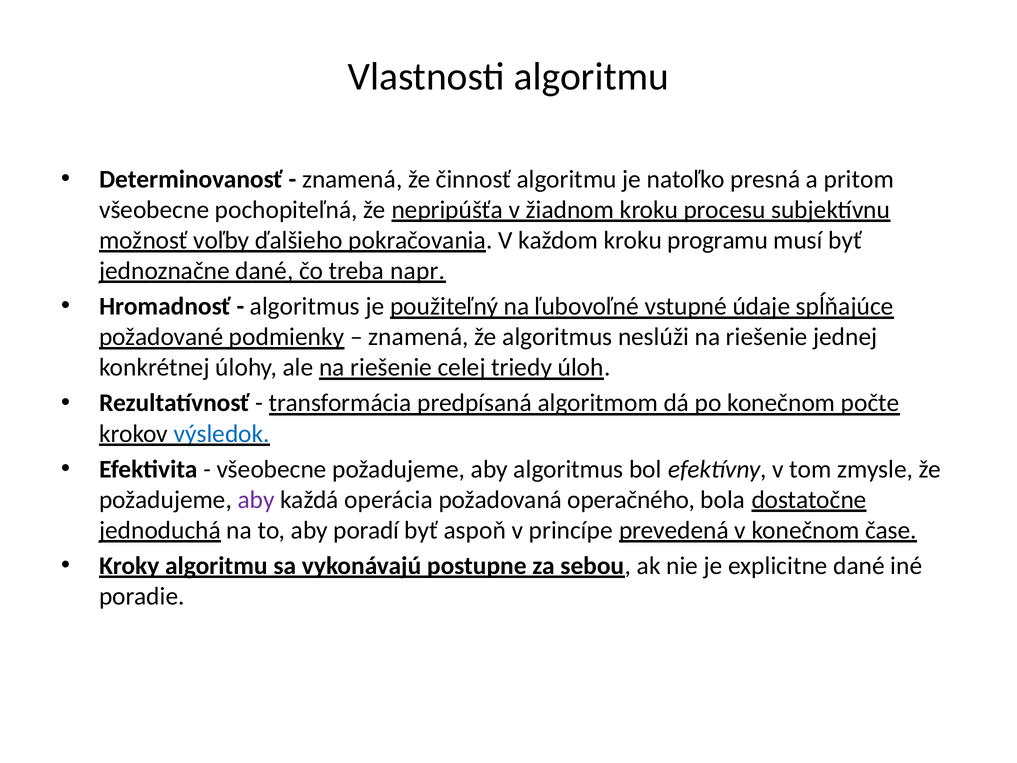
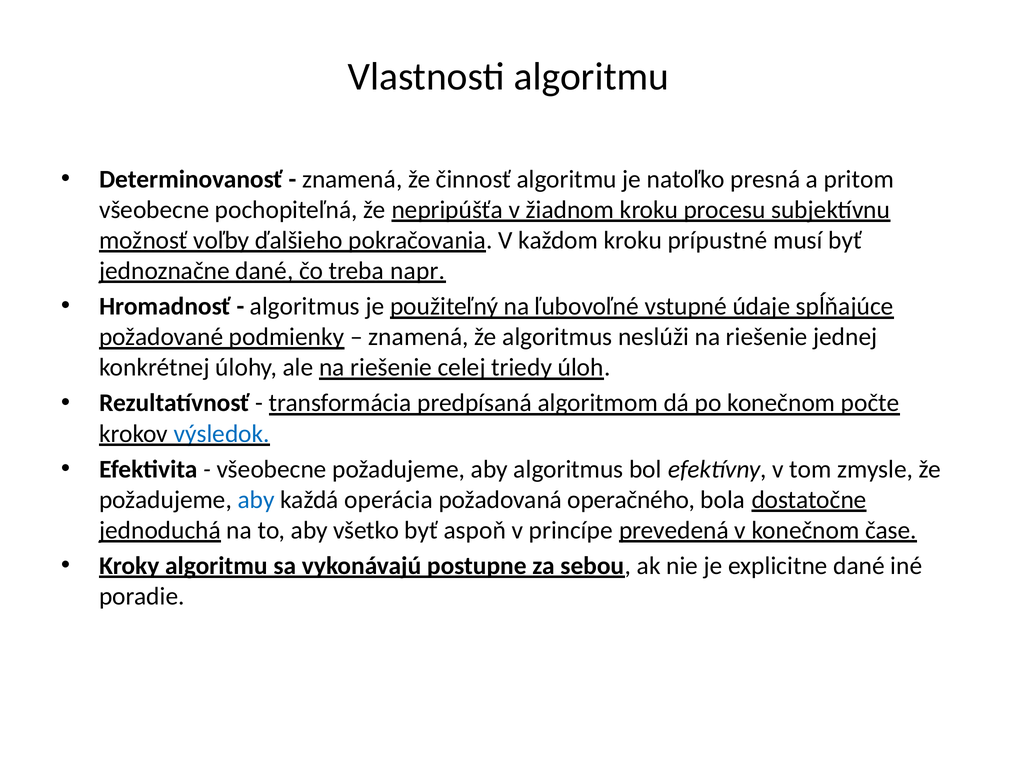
programu: programu -> prípustné (717, 240)
aby colour: purple -> blue (256, 500)
poradí: poradí -> všetko (366, 530)
